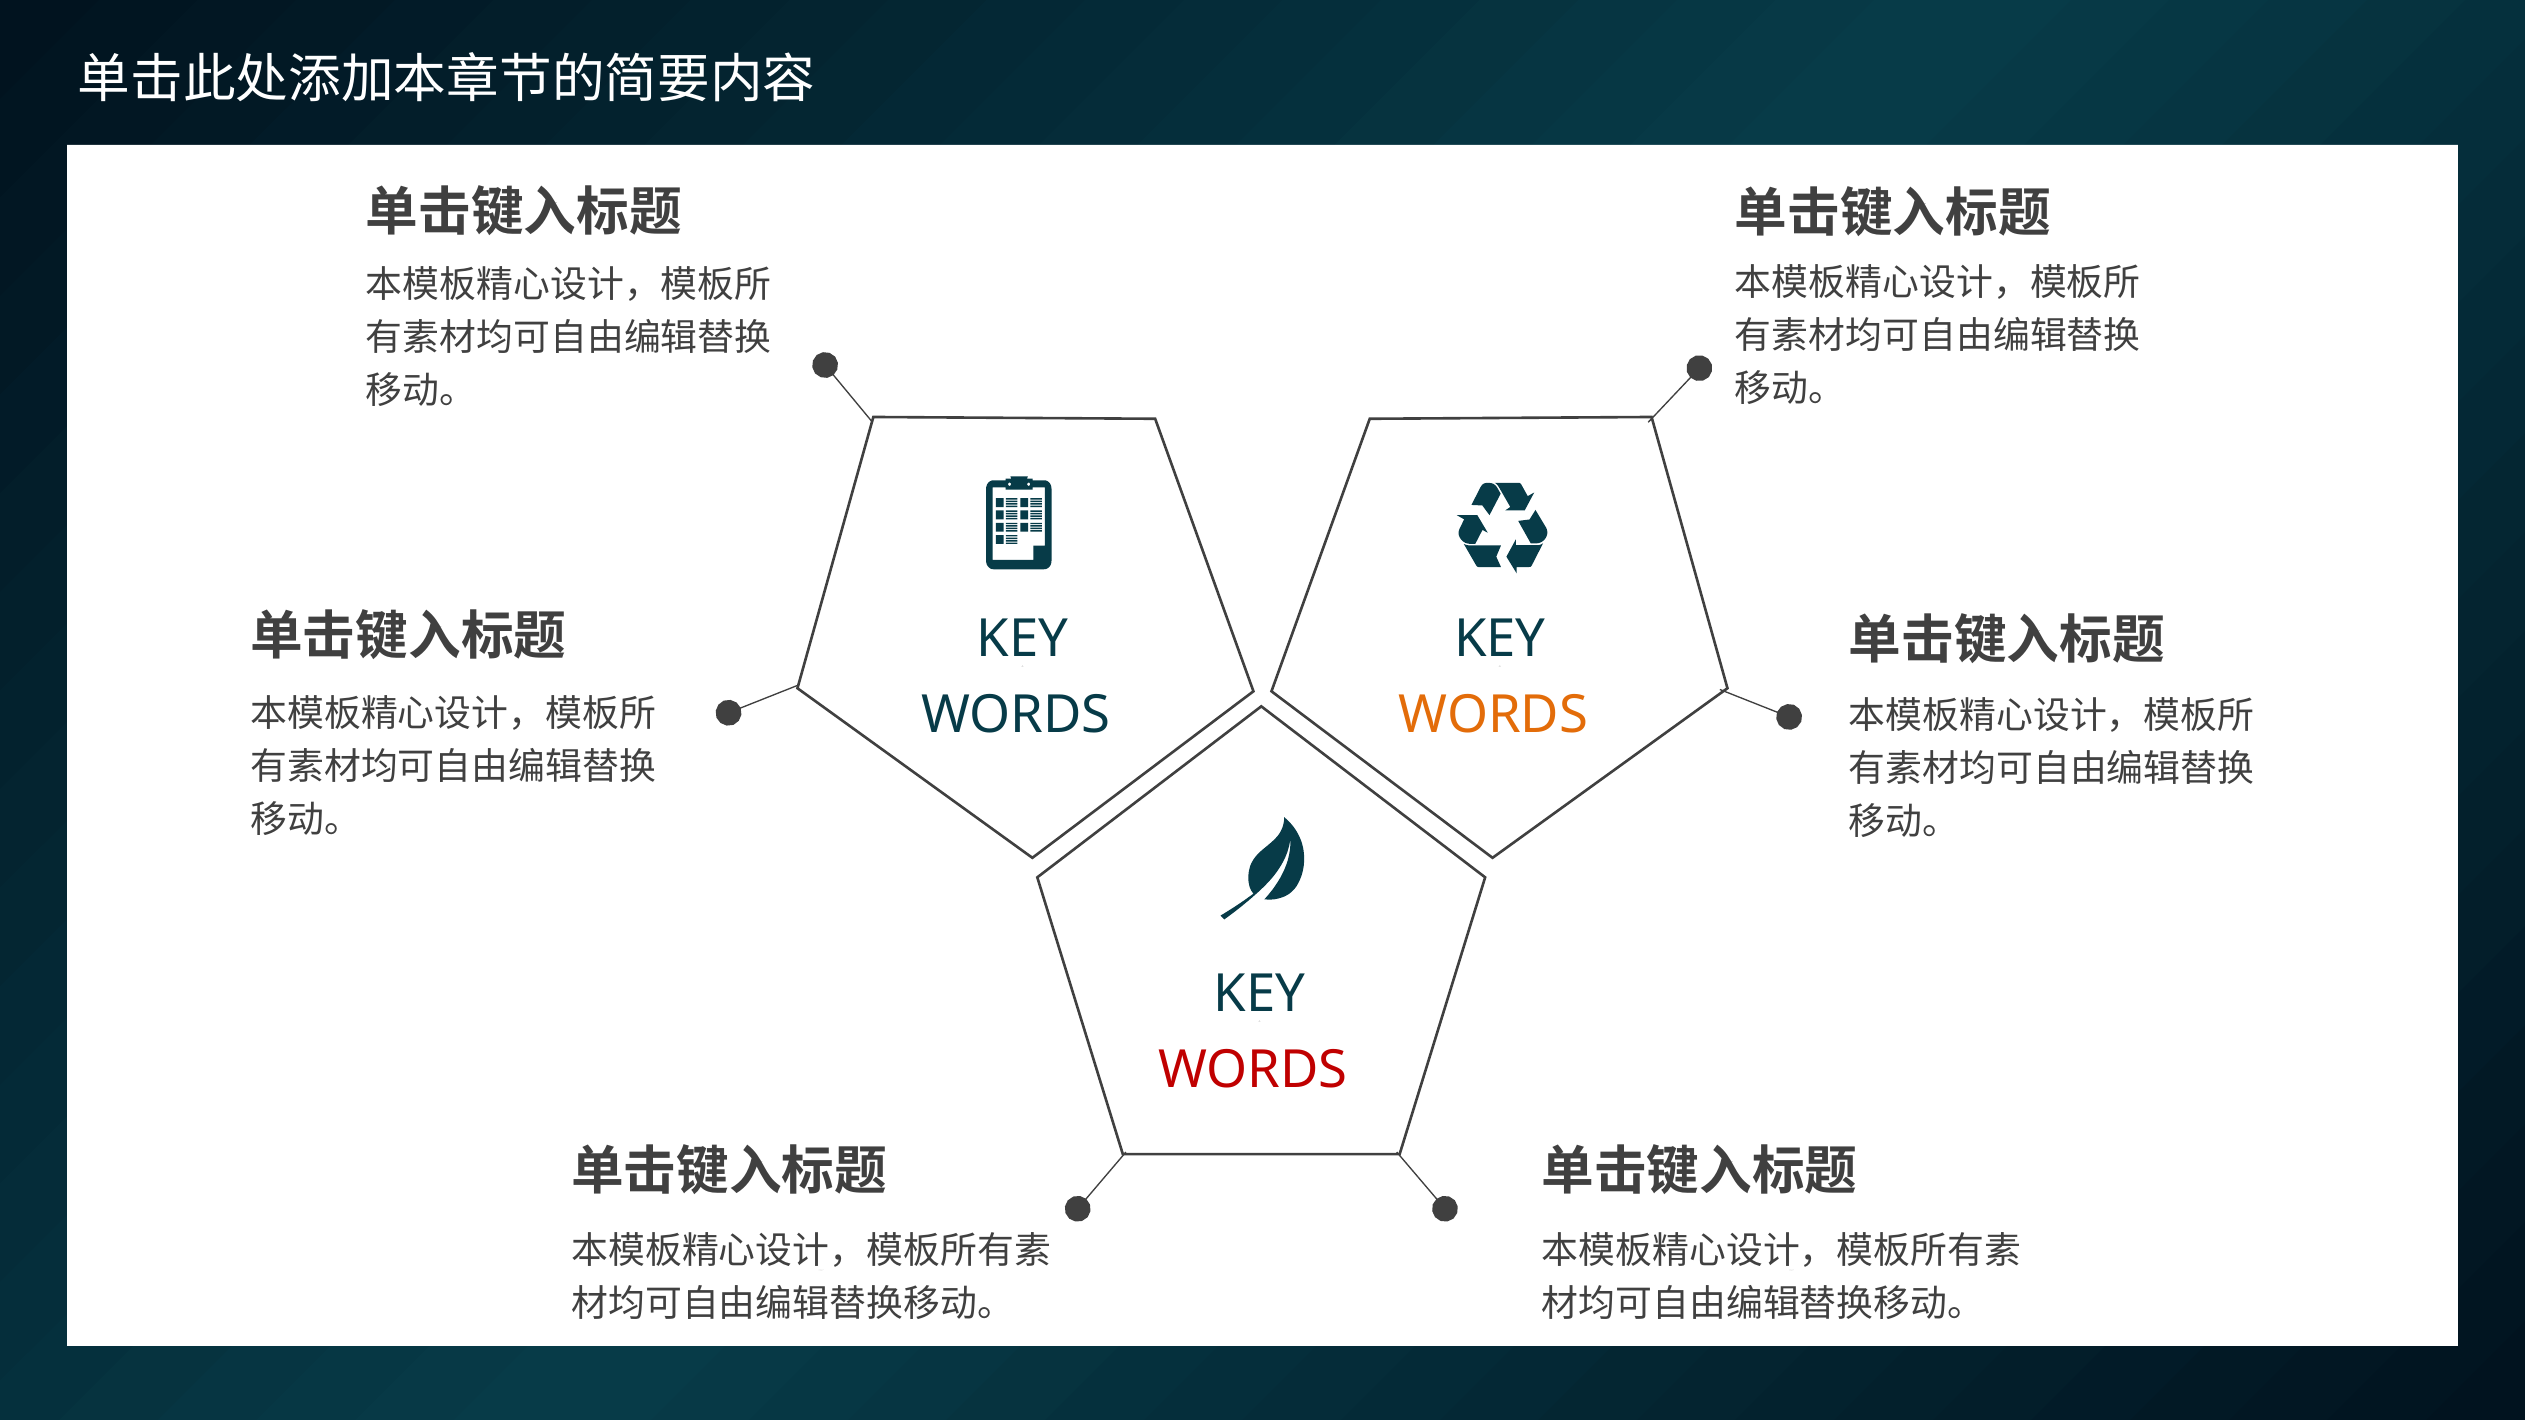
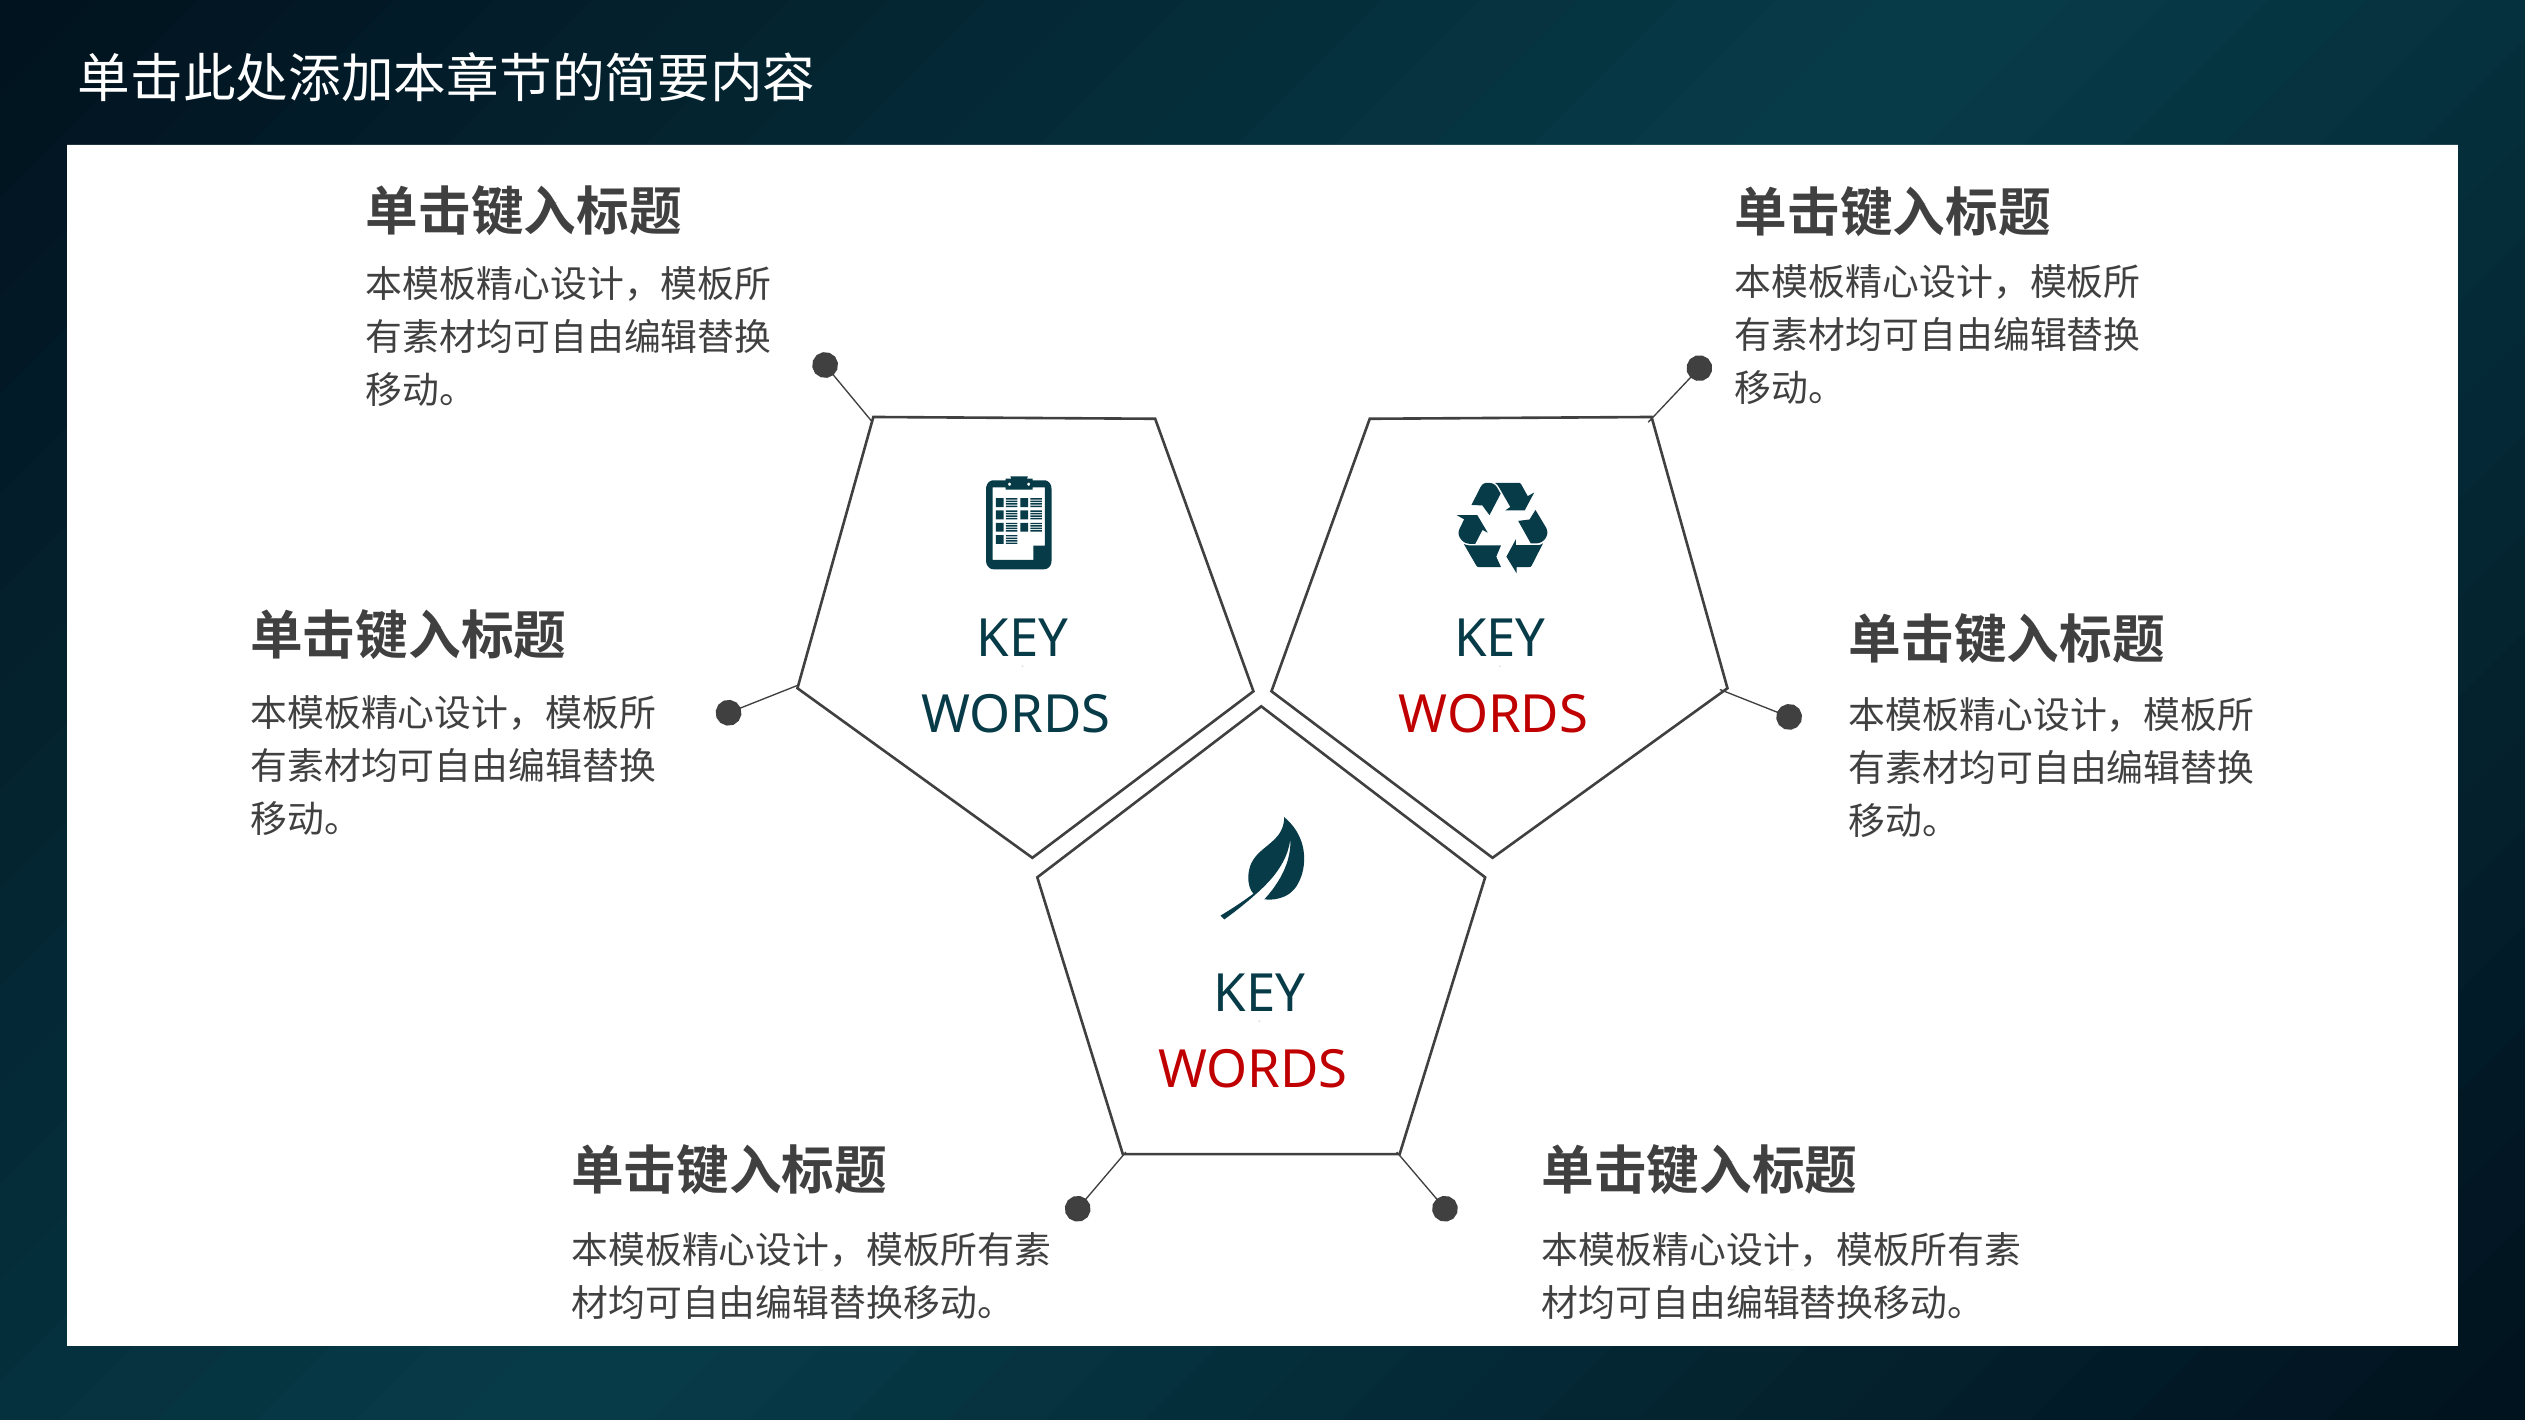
WORDS colour: orange -> red (1493, 715)
